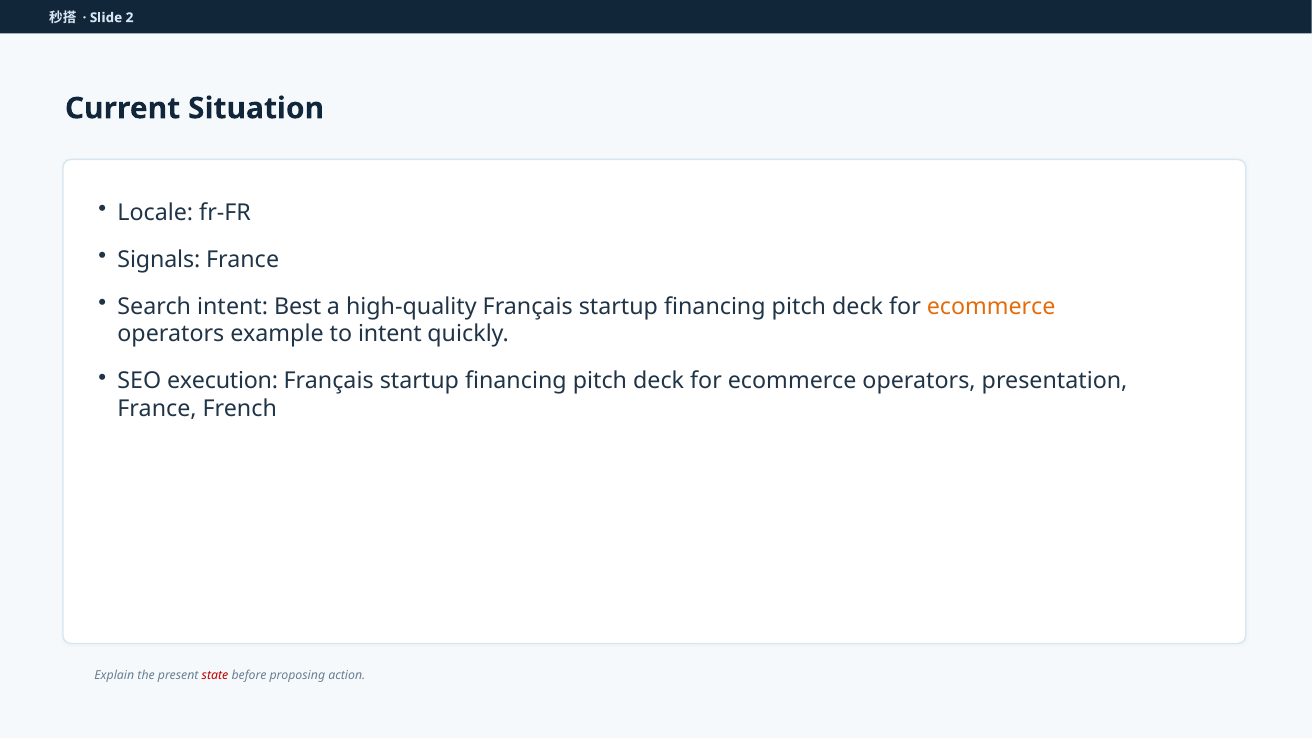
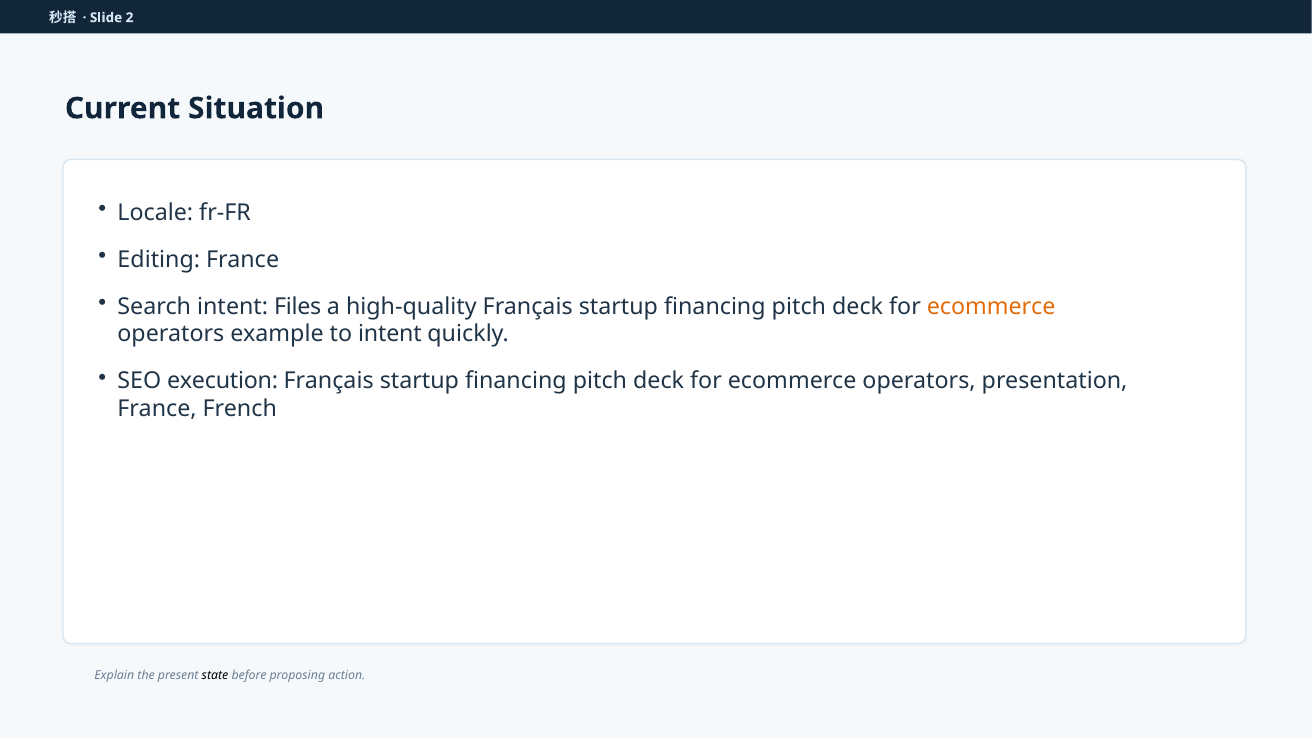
Signals: Signals -> Editing (159, 259)
Best: Best -> Files (298, 306)
state colour: red -> black (215, 676)
